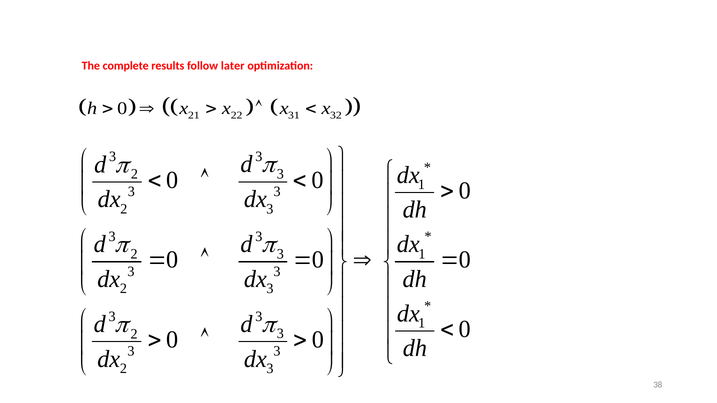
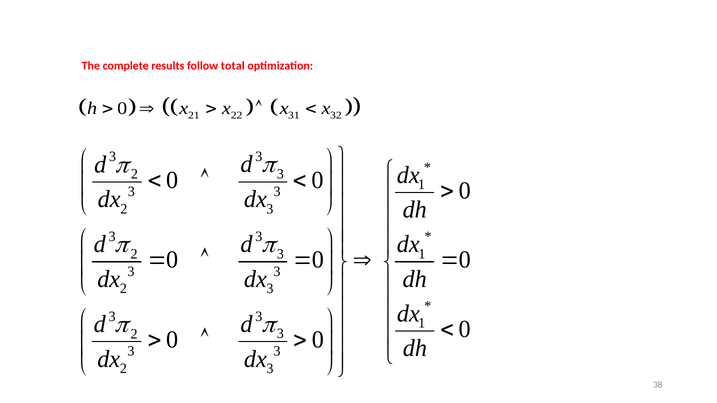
later: later -> total (233, 66)
